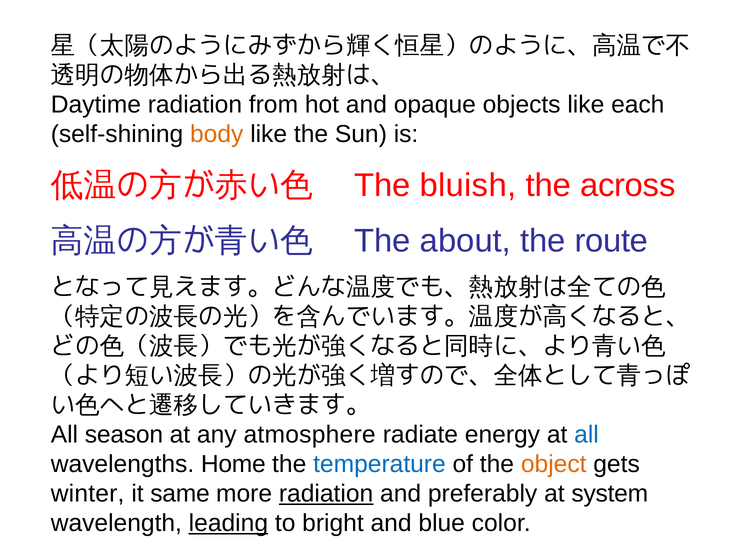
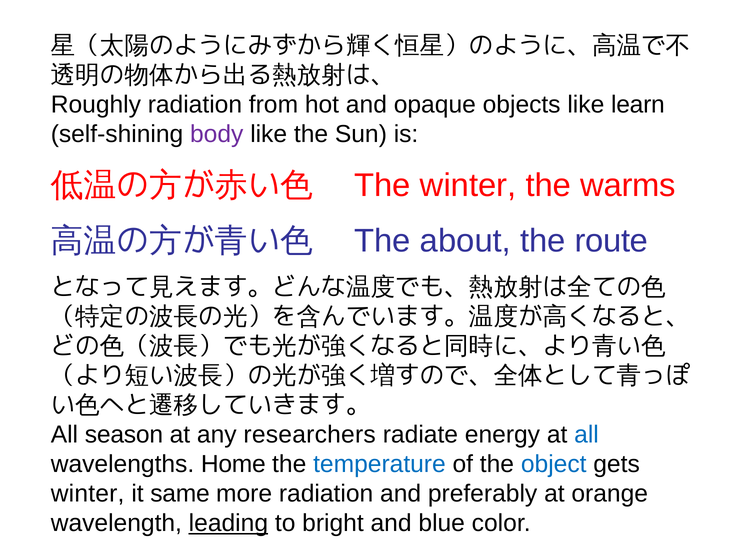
Daytime: Daytime -> Roughly (96, 104)
each: each -> learn (638, 104)
body colour: orange -> purple (217, 134)
The bluish: bluish -> winter (468, 185)
across: across -> warms (628, 185)
atmosphere: atmosphere -> researchers (310, 435)
object colour: orange -> blue (554, 464)
radiation underline: present -> none (326, 494)
system: system -> orange (610, 494)
